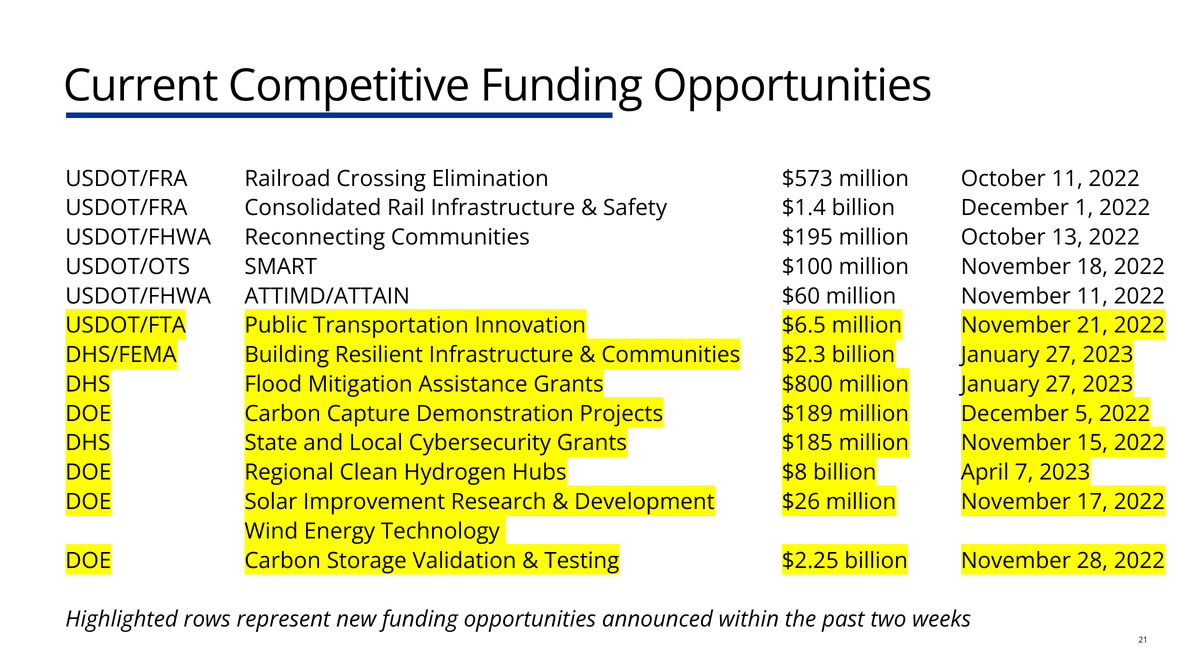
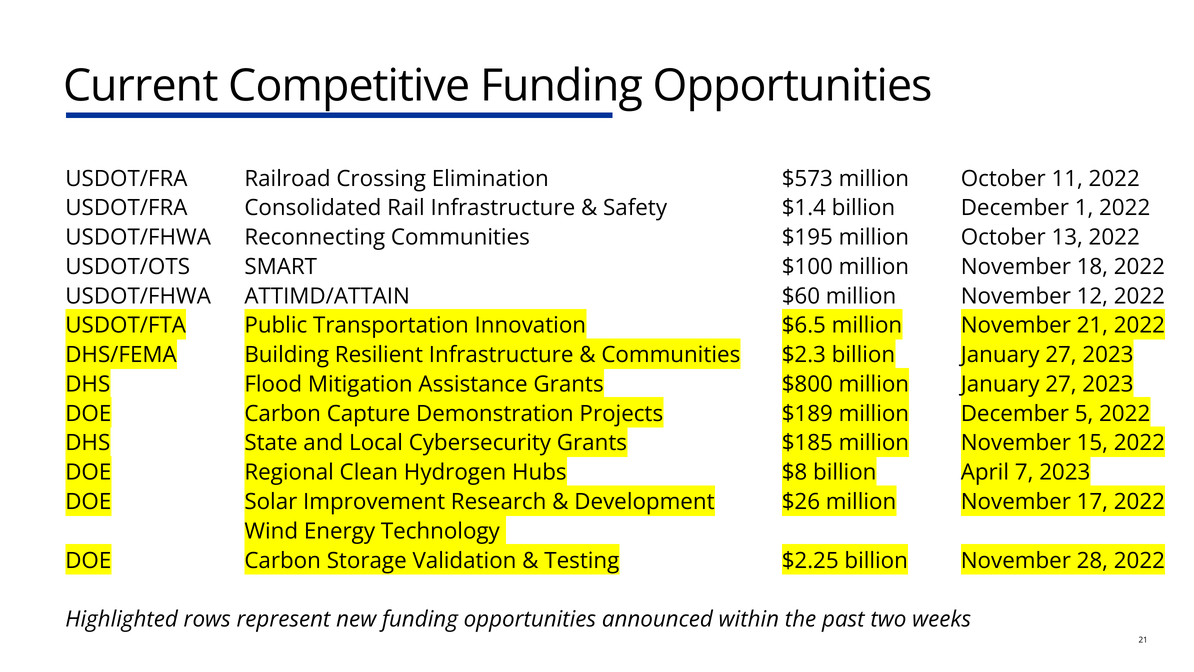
November 11: 11 -> 12 (1092, 296)
